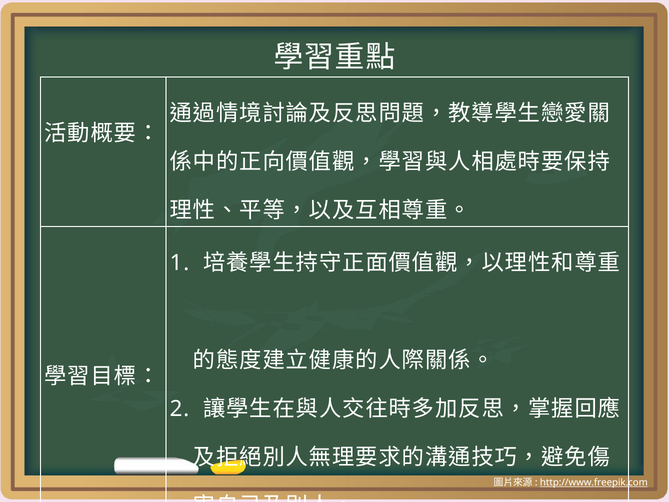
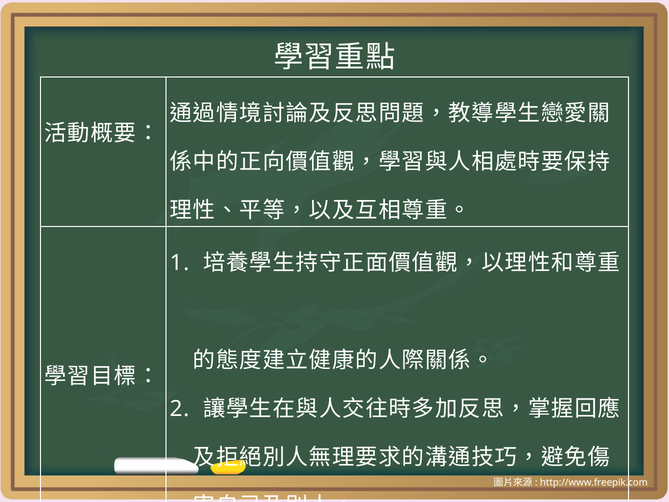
http://www.freepik.com underline: present -> none (594, 482)
